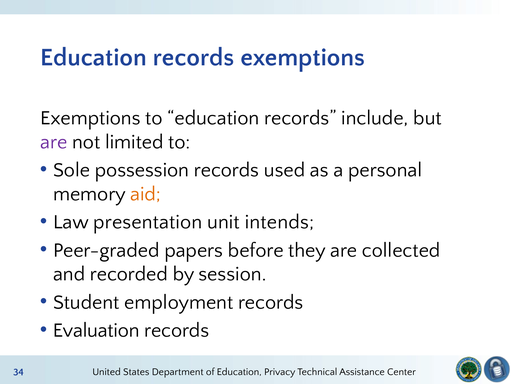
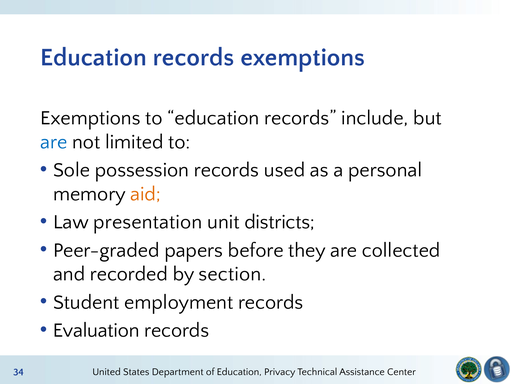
are colour: purple -> blue (54, 142)
intends: intends -> districts (280, 222)
session: session -> section (232, 273)
